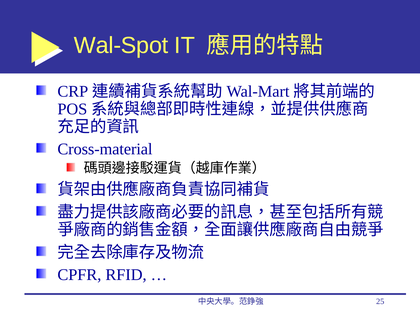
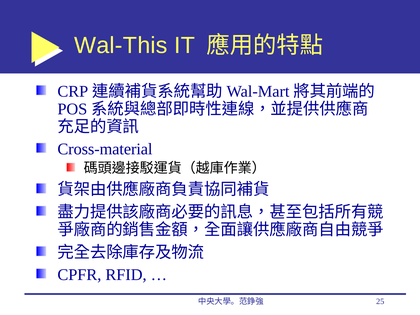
Wal-Spot: Wal-Spot -> Wal-This (121, 45)
